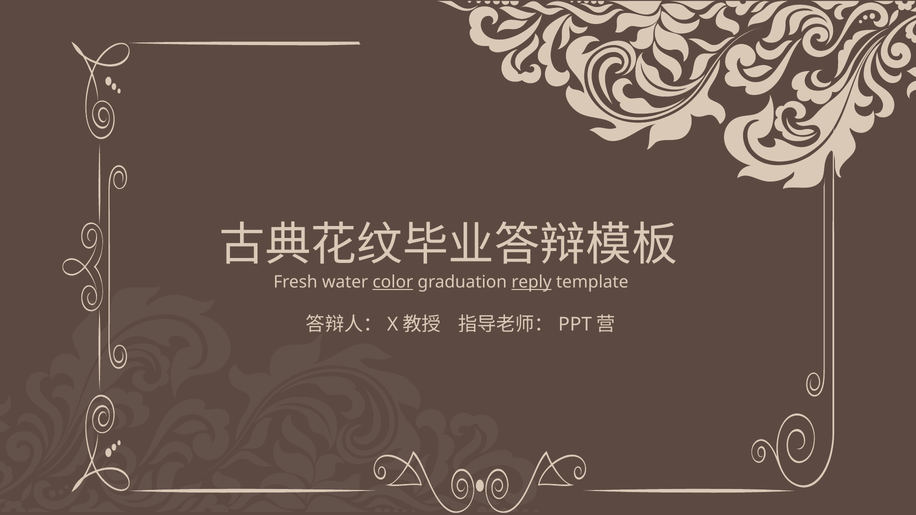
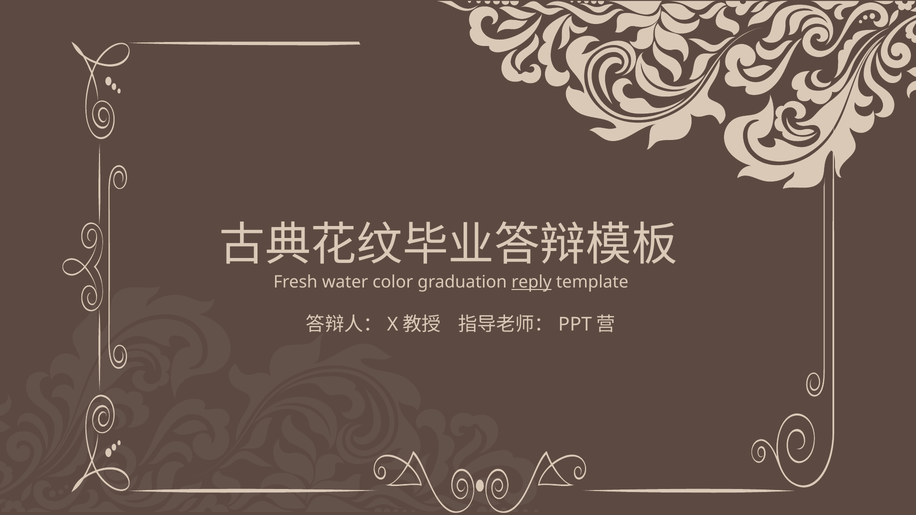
color underline: present -> none (393, 282)
